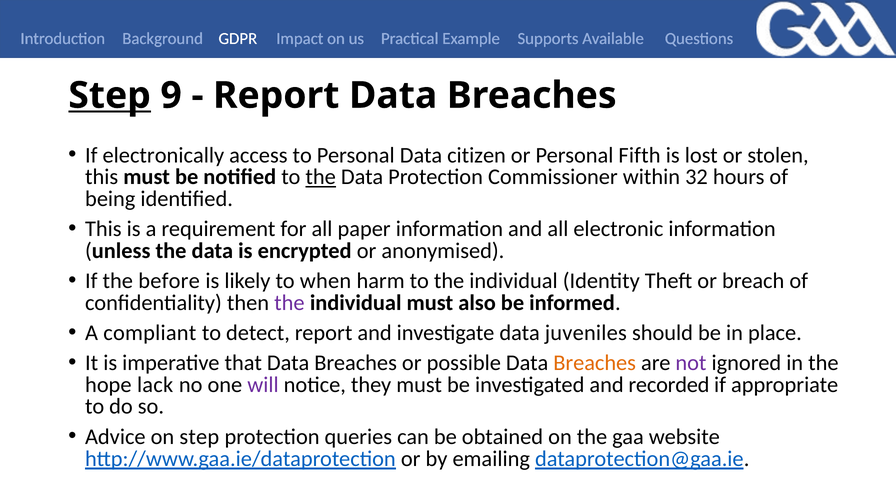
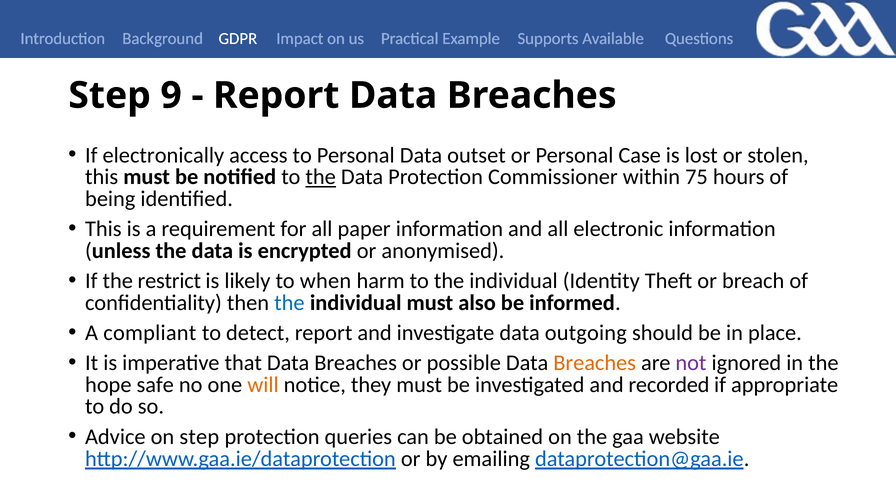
Step underline: present -> none (110, 95)
citizen: citizen -> outset (476, 155)
Fifth: Fifth -> Case (640, 155)
32: 32 -> 75 (696, 177)
before: before -> restrict (169, 281)
the colour: purple -> blue (289, 303)
juveniles: juveniles -> outgoing (586, 333)
lack: lack -> safe (155, 385)
will colour: purple -> orange (263, 385)
